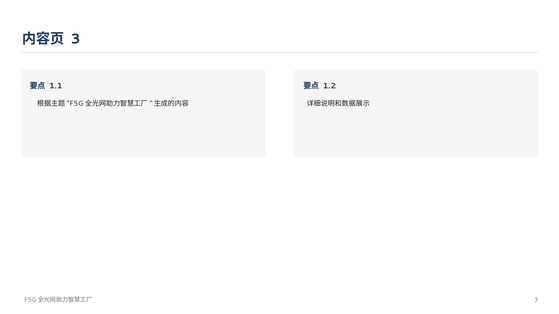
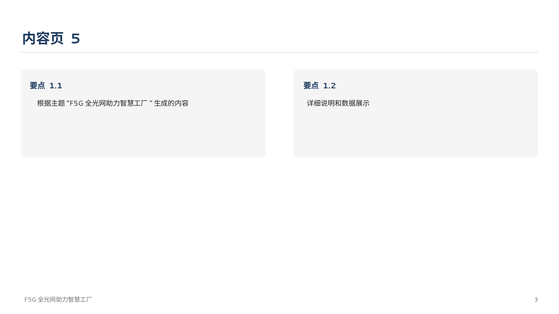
3: 3 -> 5 (76, 39)
